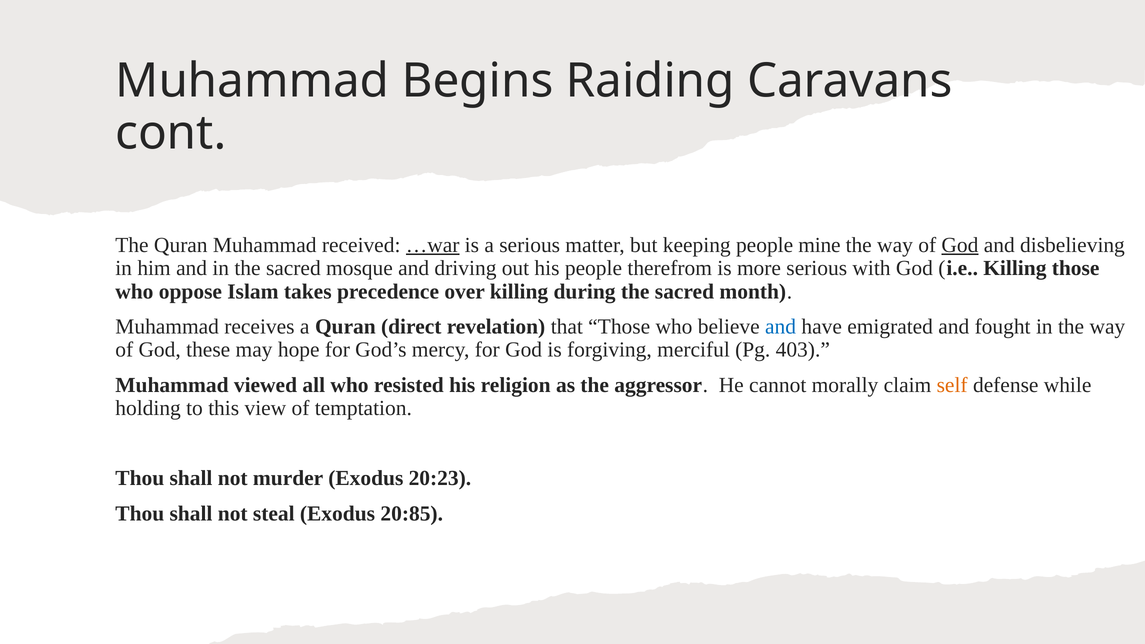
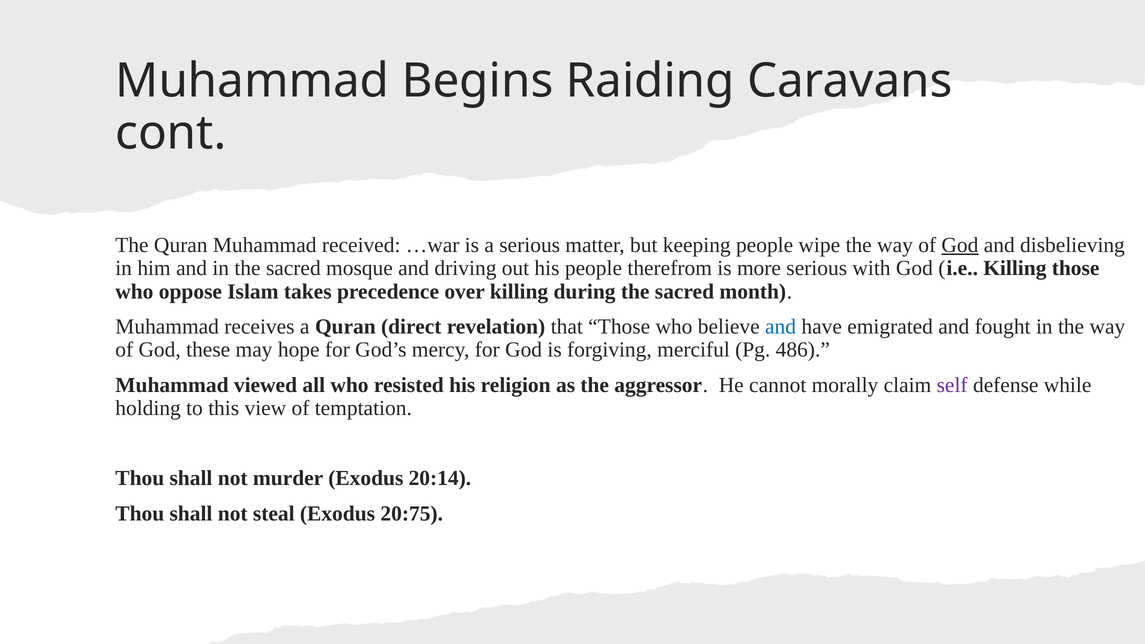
…war underline: present -> none (433, 245)
mine: mine -> wipe (819, 245)
403: 403 -> 486 (803, 350)
self colour: orange -> purple (952, 385)
20:23: 20:23 -> 20:14 (440, 478)
20:85: 20:85 -> 20:75 (412, 514)
